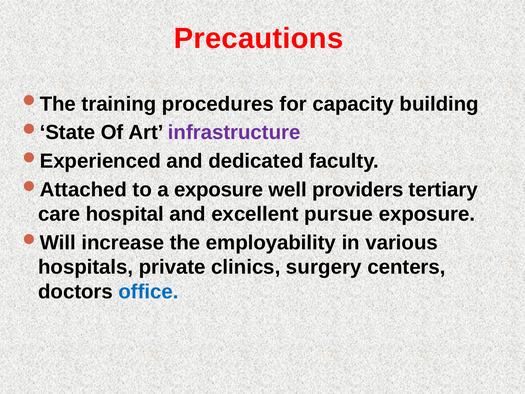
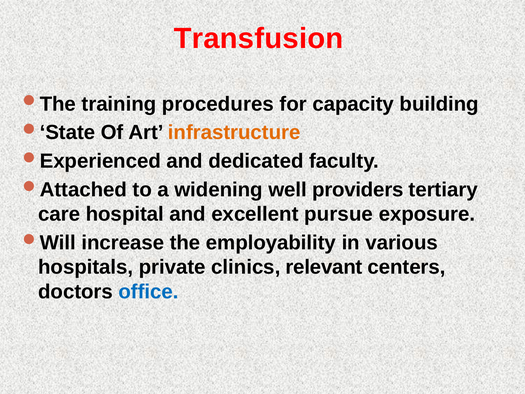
Precautions: Precautions -> Transfusion (258, 39)
infrastructure colour: purple -> orange (234, 132)
a exposure: exposure -> widening (219, 190)
surgery: surgery -> relevant (324, 267)
